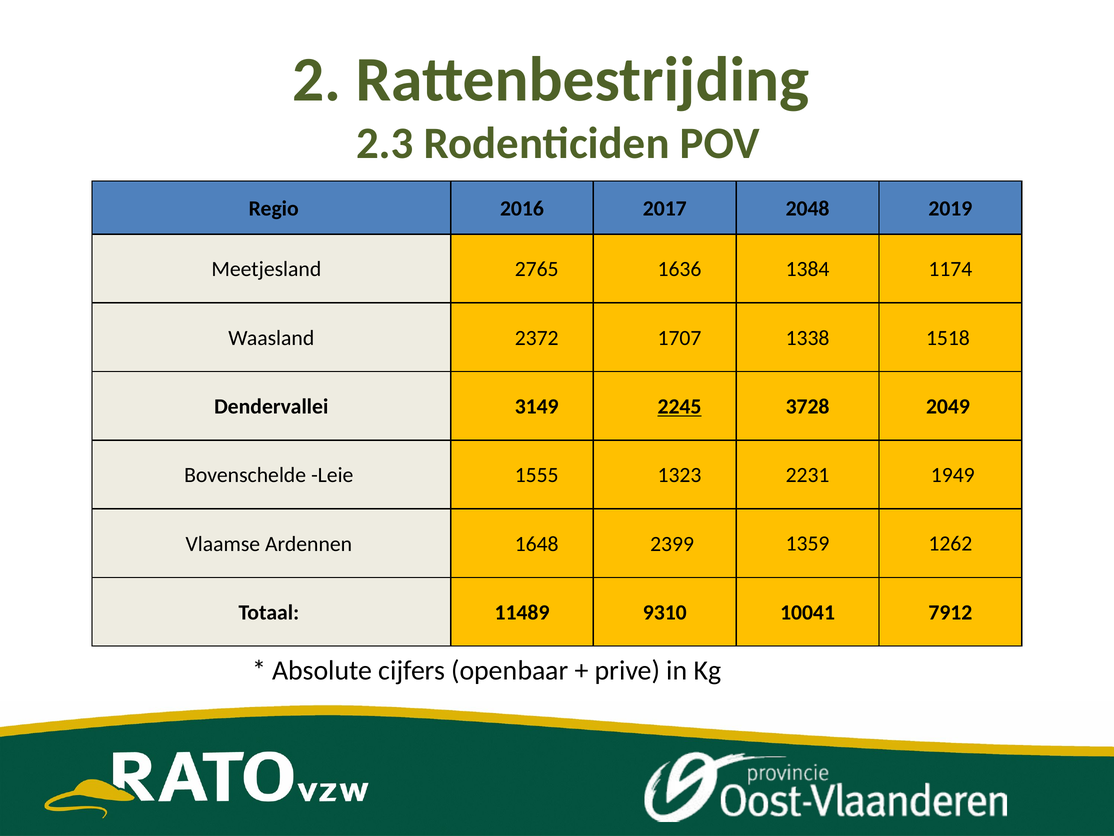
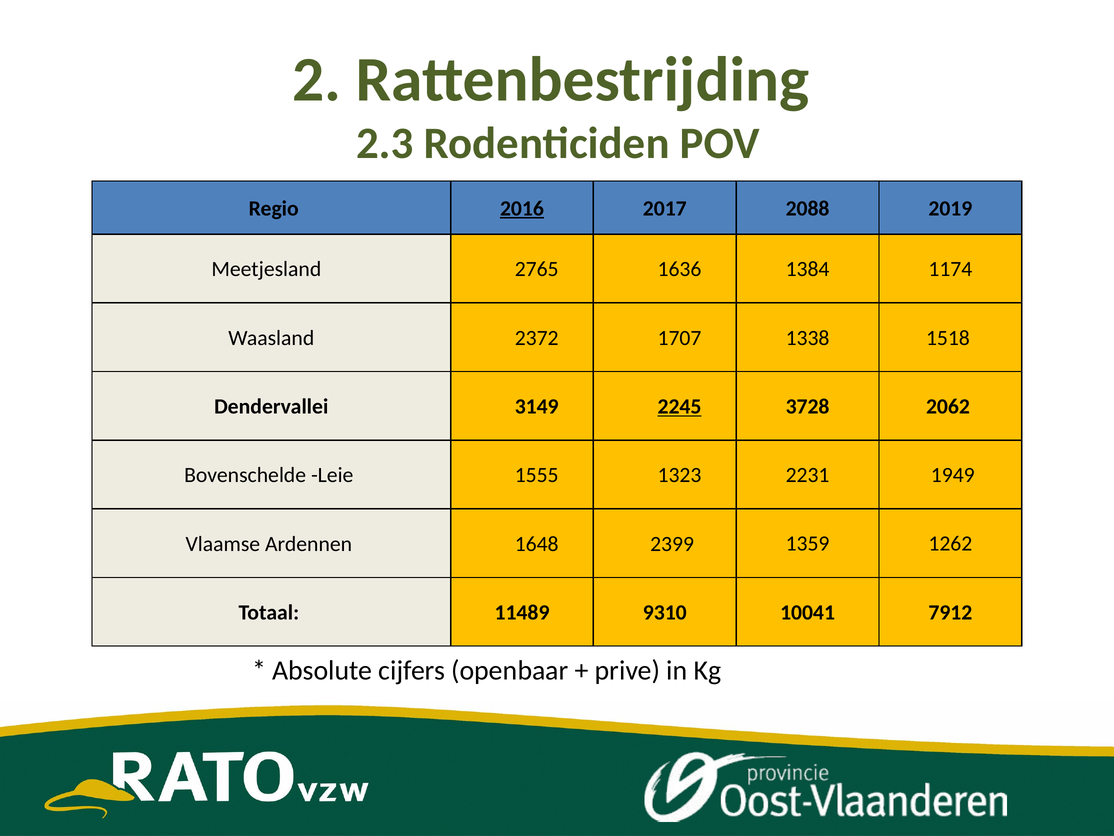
2016 underline: none -> present (522, 208)
2048: 2048 -> 2088 (808, 208)
2049: 2049 -> 2062 (948, 406)
